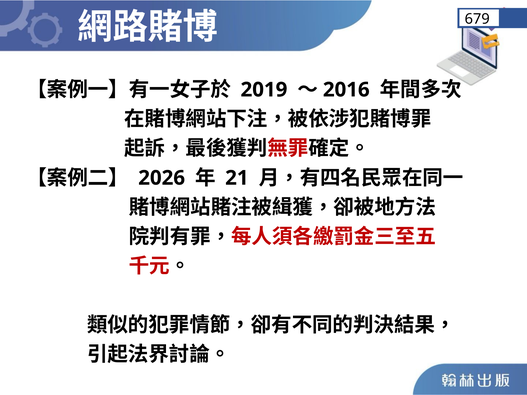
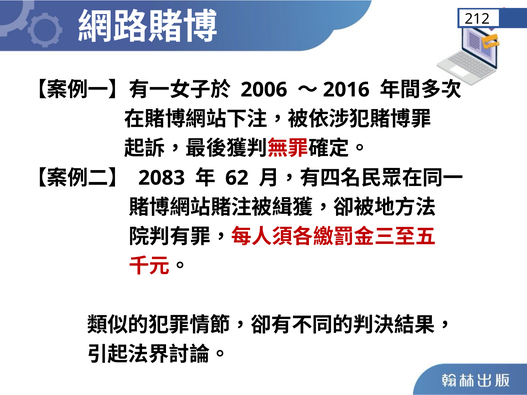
679: 679 -> 212 (477, 19)
2019: 2019 -> 2006 (264, 90)
2026: 2026 -> 2083 (162, 178)
21: 21 -> 62 (237, 178)
